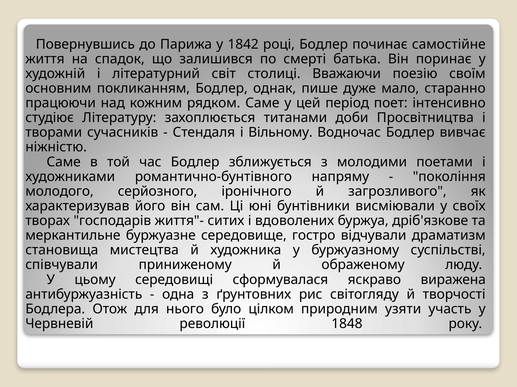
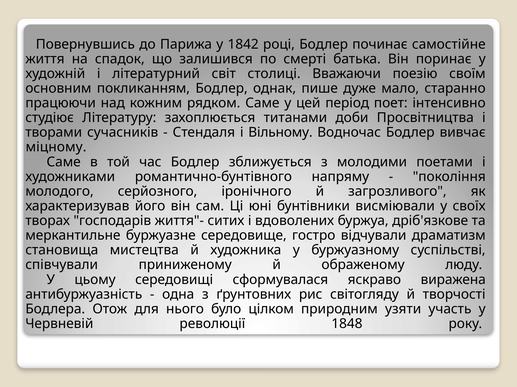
ніжністю: ніжністю -> міцному (56, 147)
